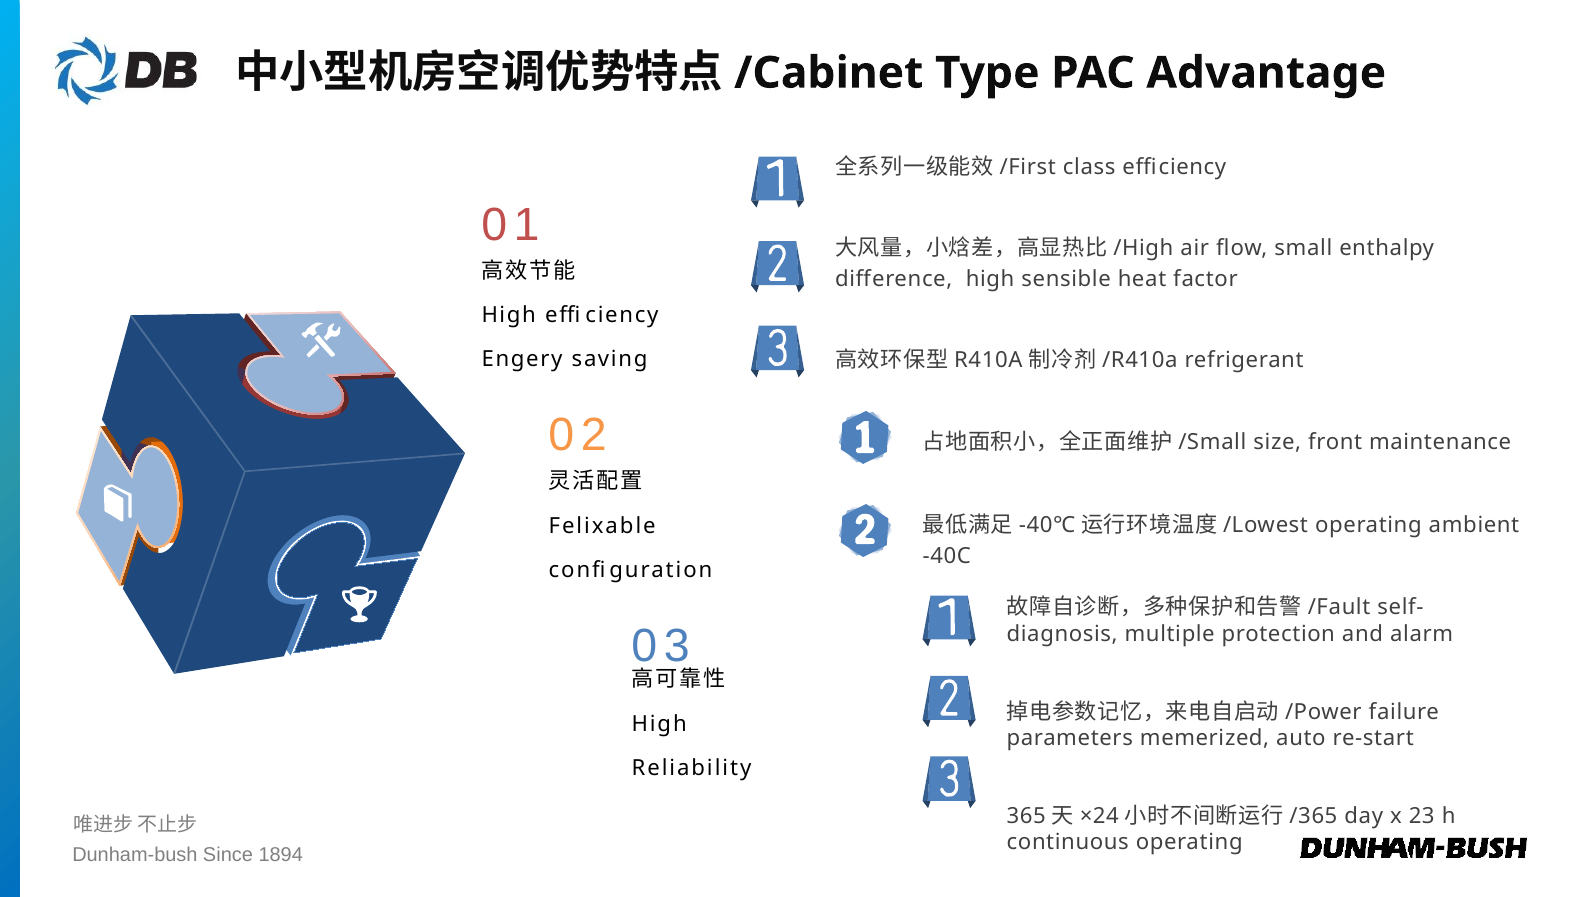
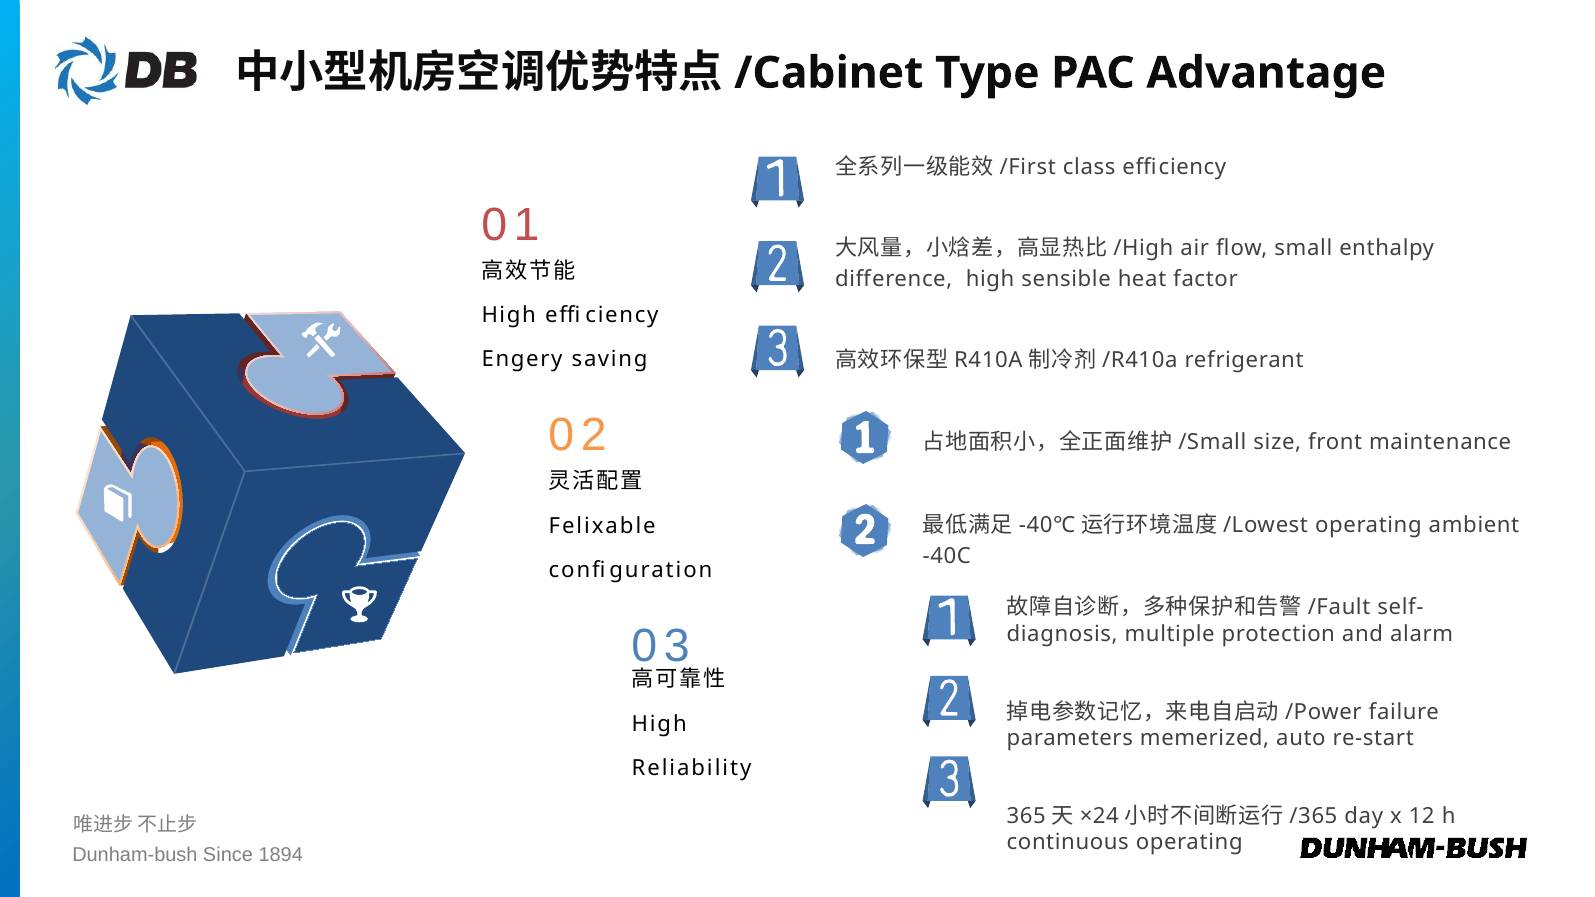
23: 23 -> 12 (1422, 816)
